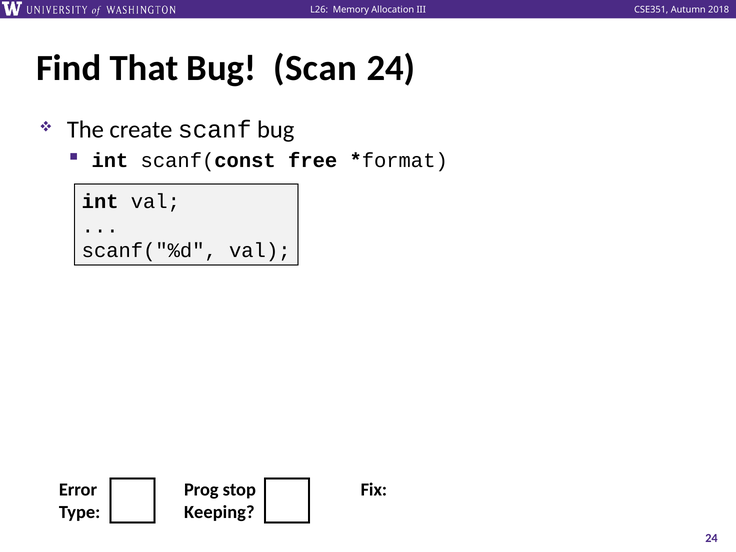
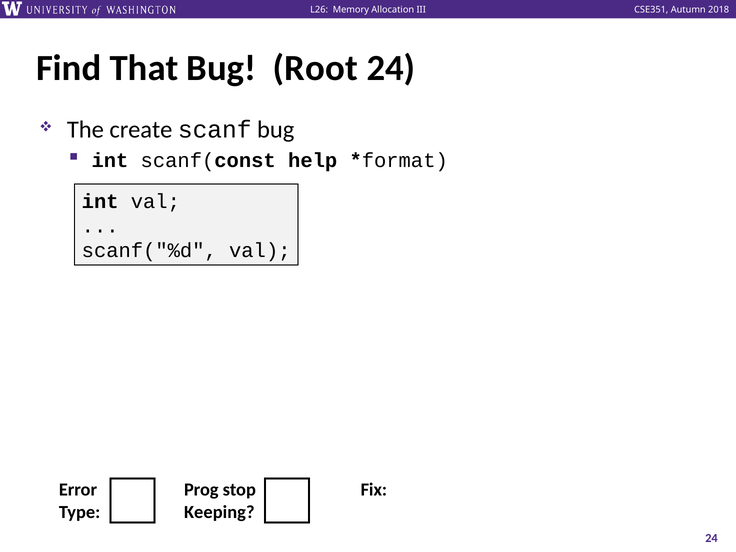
Scan: Scan -> Root (315, 68)
free: free -> help (313, 161)
